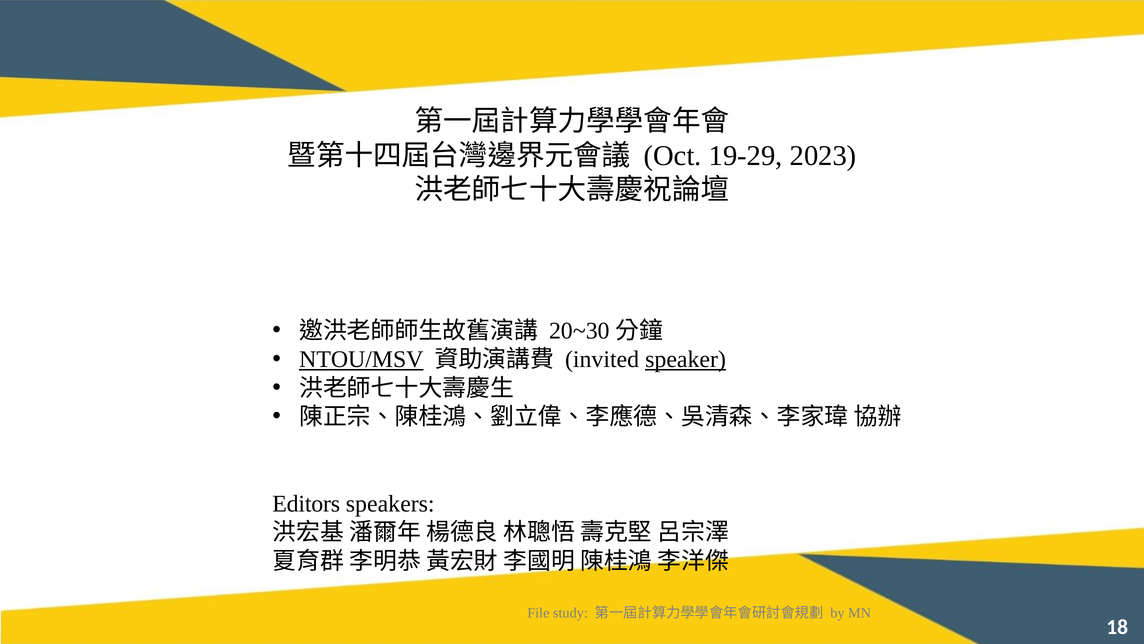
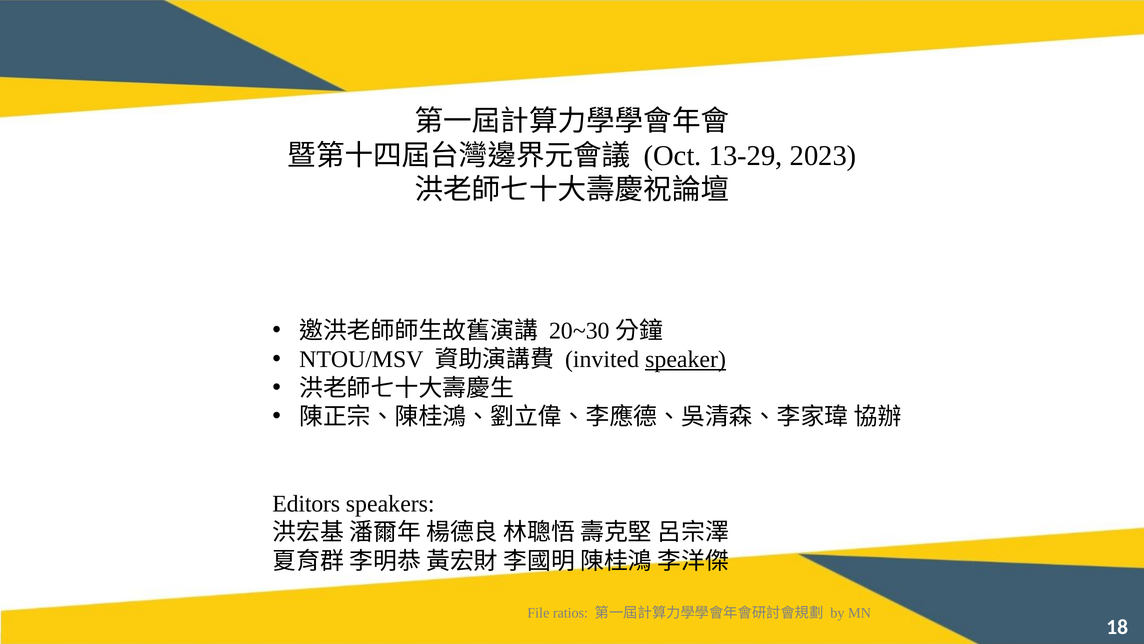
19-29: 19-29 -> 13-29 (746, 155)
NTOU/MSV underline: present -> none (361, 359)
study: study -> ratios (570, 612)
